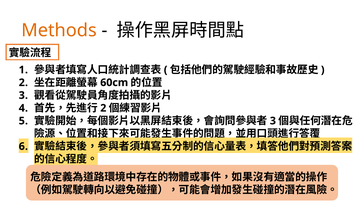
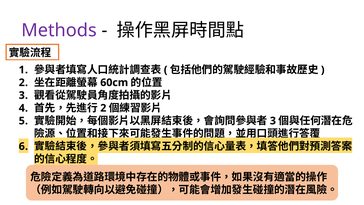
Methods colour: orange -> purple (59, 30)
